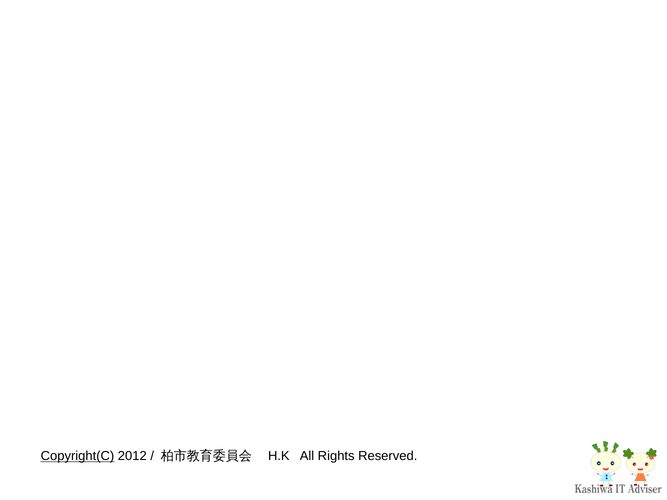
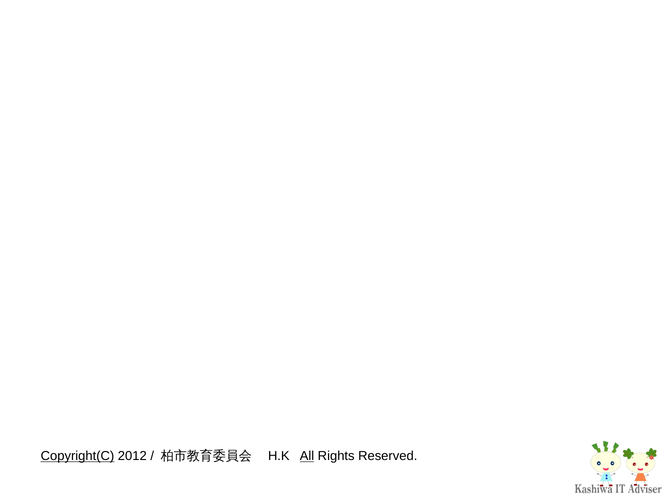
All underline: none -> present (307, 456)
